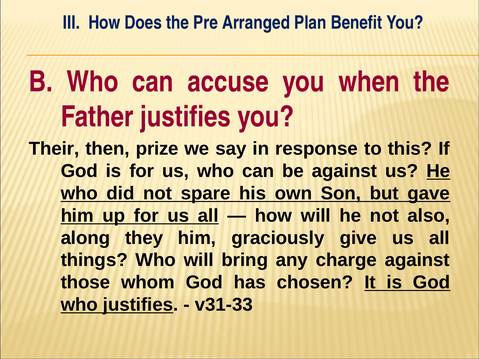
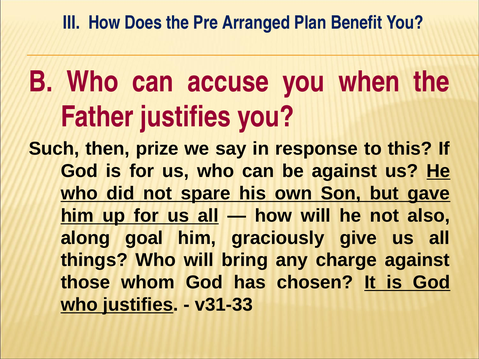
Their: Their -> Such (54, 149)
they: they -> goal (144, 238)
